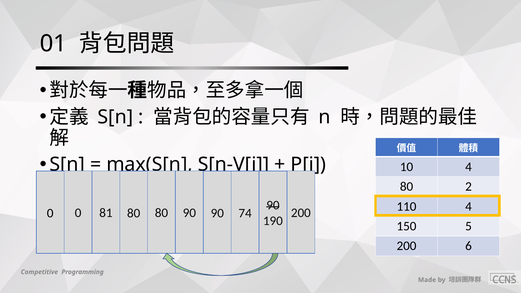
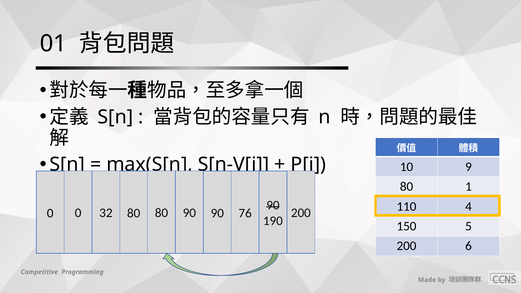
10 4: 4 -> 9 (468, 167)
2: 2 -> 1 (468, 187)
81: 81 -> 32 (106, 213)
74: 74 -> 76 (245, 213)
